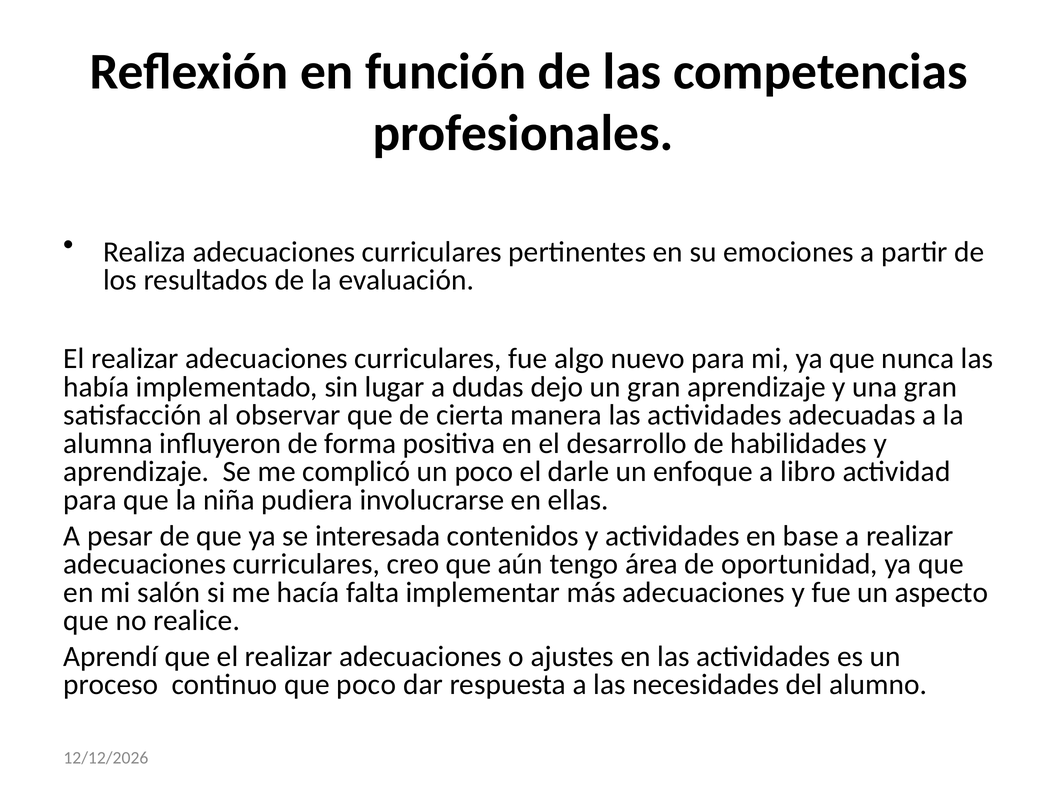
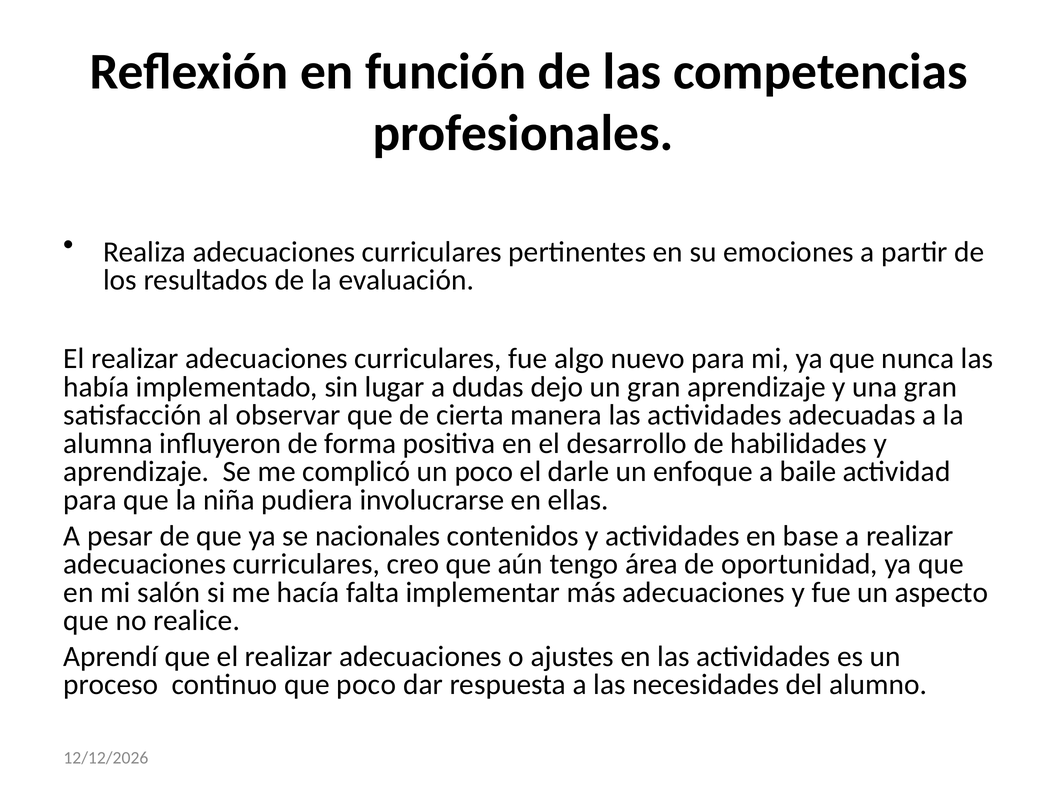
libro: libro -> baile (808, 471)
interesada: interesada -> nacionales (378, 535)
